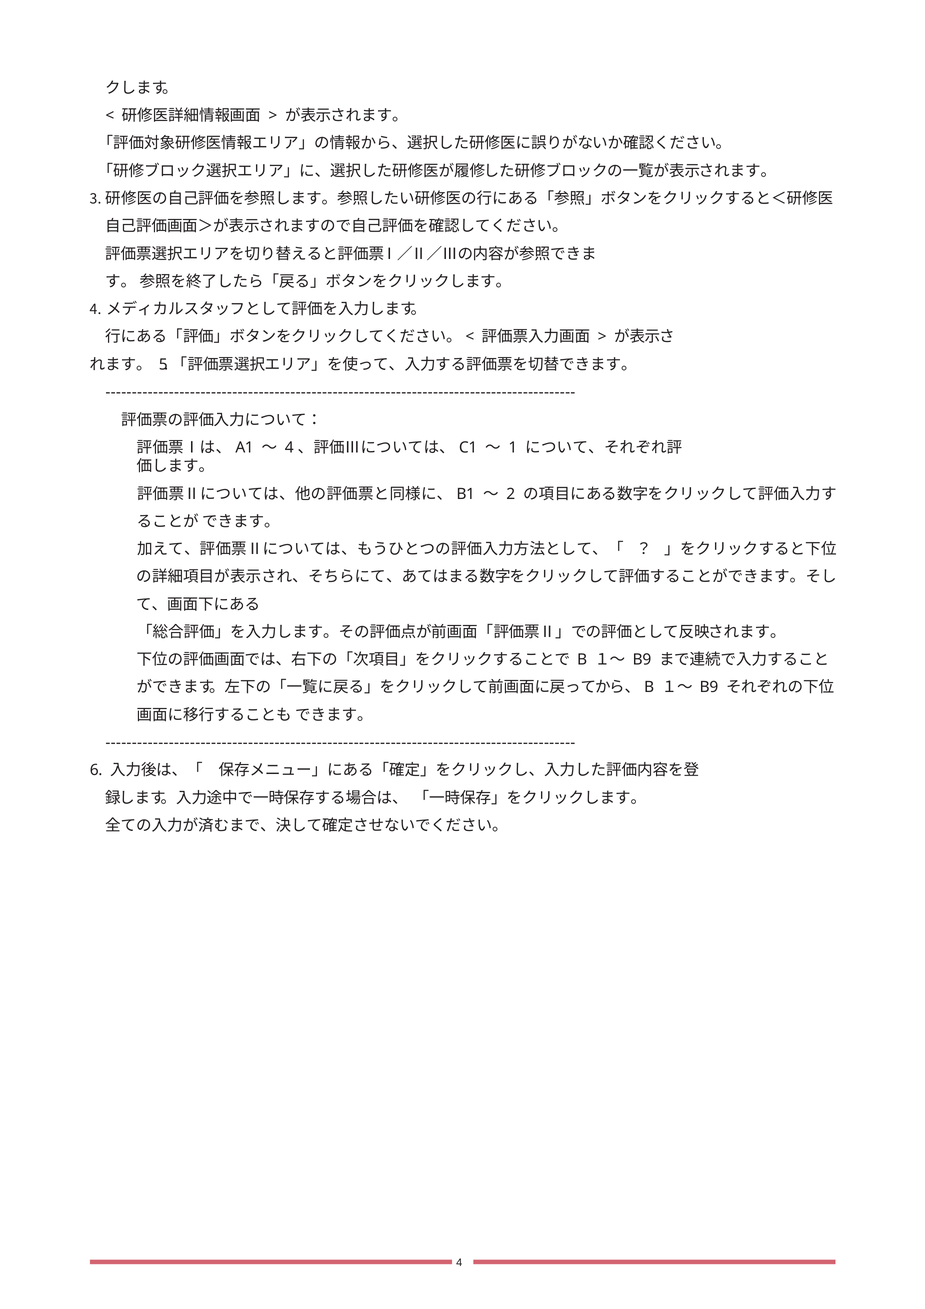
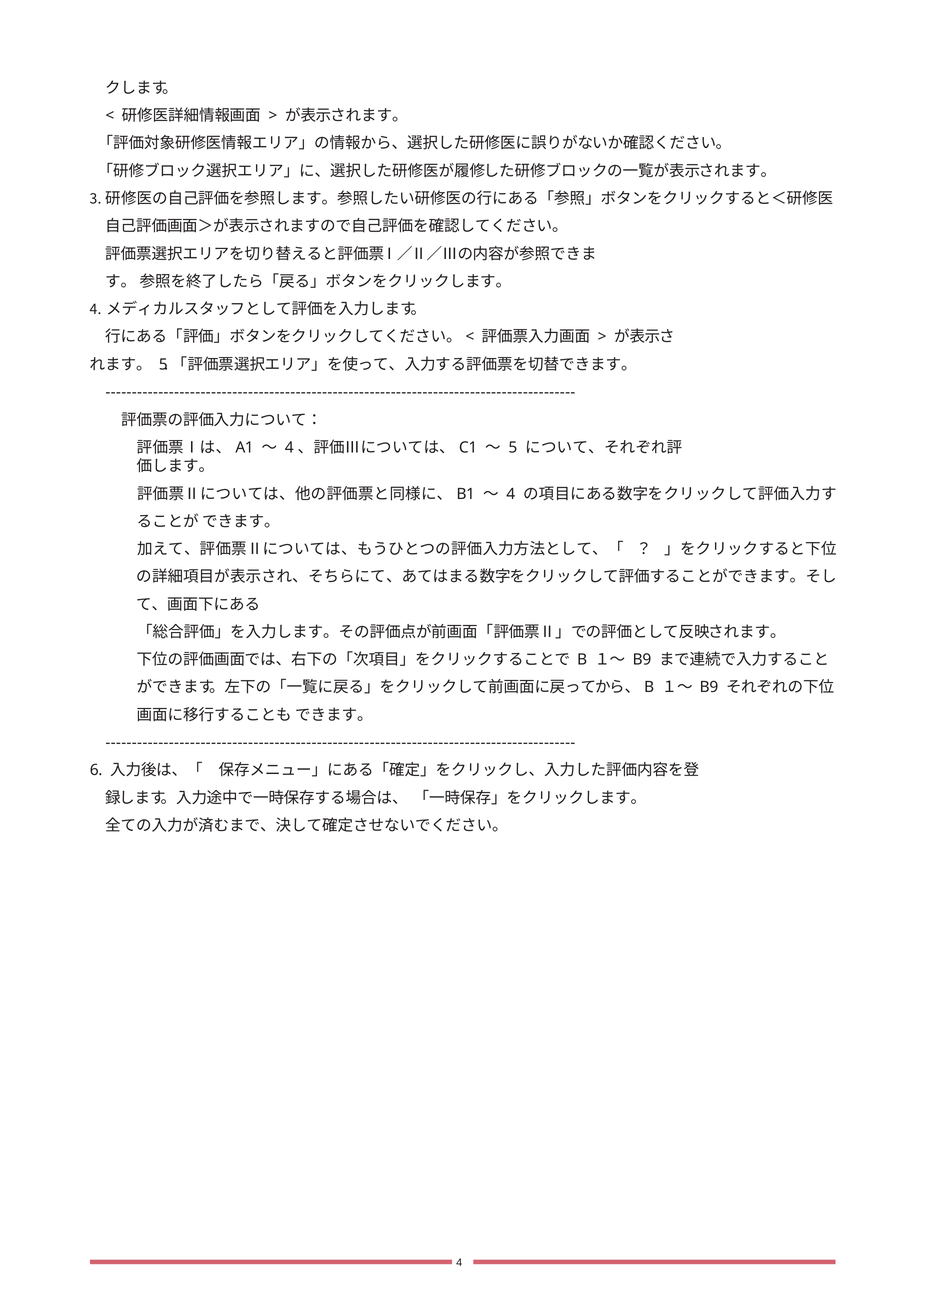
1: 1 -> 5 (513, 448)
2: 2 -> 4 (511, 494)
